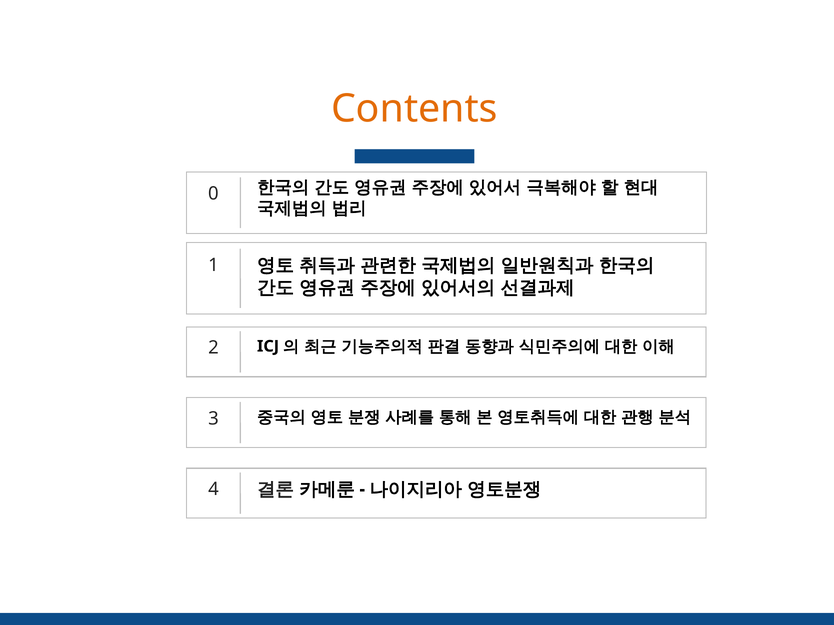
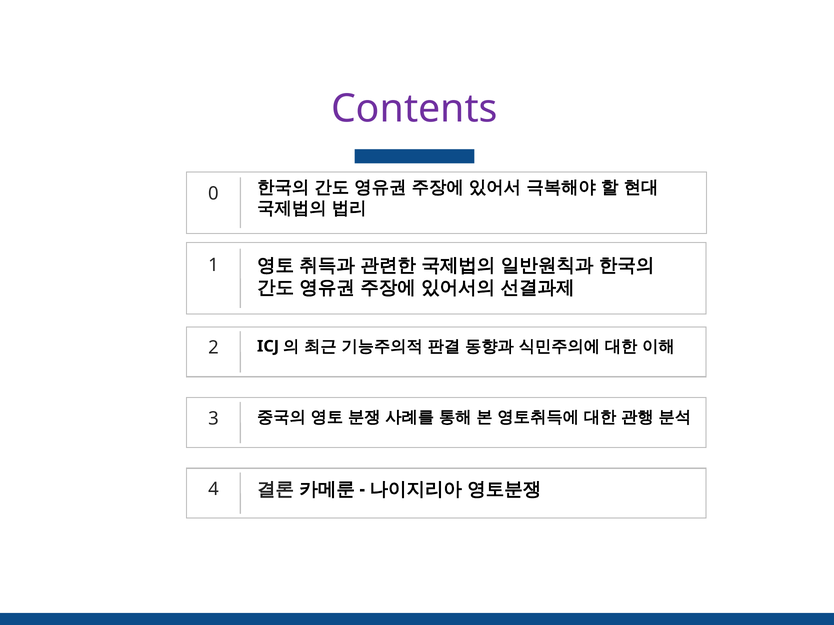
Contents colour: orange -> purple (414, 109)
